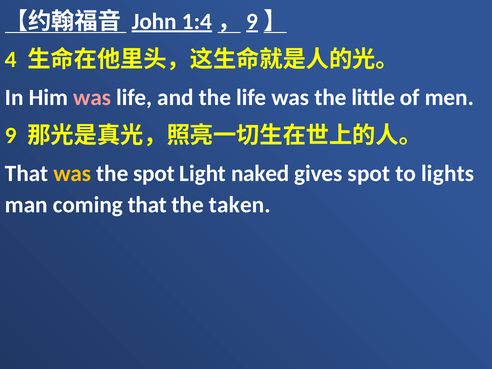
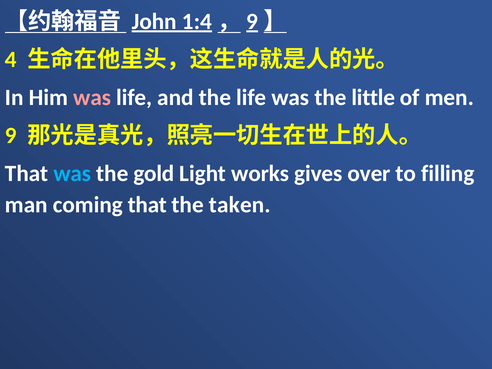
was colour: yellow -> light blue (72, 174)
the spot: spot -> gold (154, 174)
naked: naked -> works (260, 174)
gives spot: spot -> over (369, 174)
lights: lights -> filling (448, 174)
